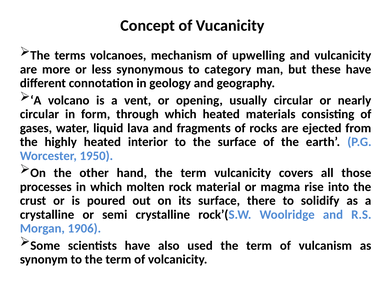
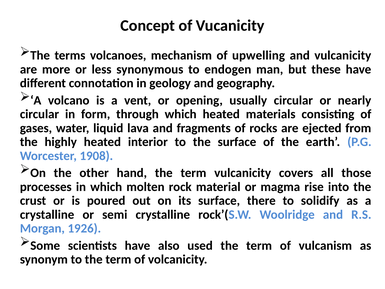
category: category -> endogen (228, 69)
1950: 1950 -> 1908 (96, 156)
1906: 1906 -> 1926 (84, 228)
